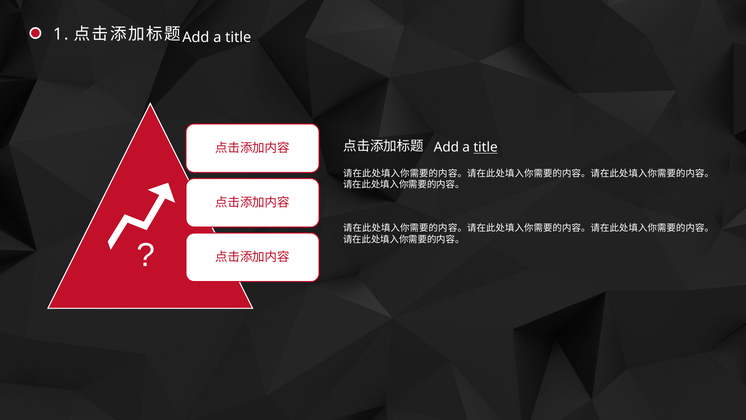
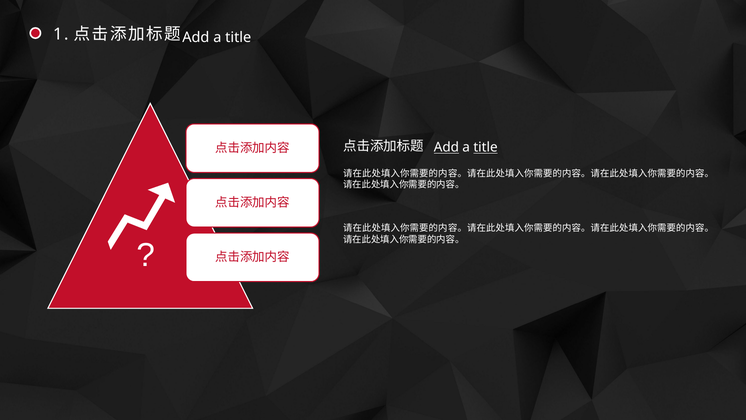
Add underline: none -> present (446, 147)
